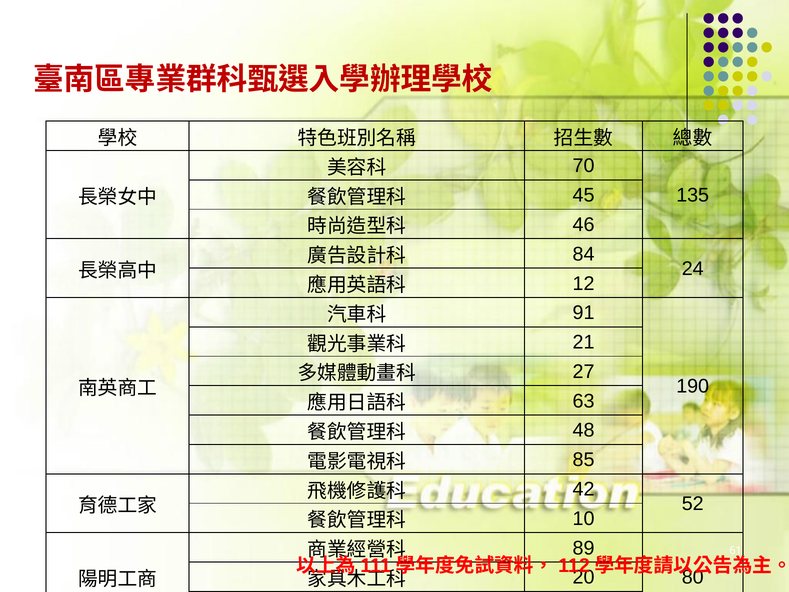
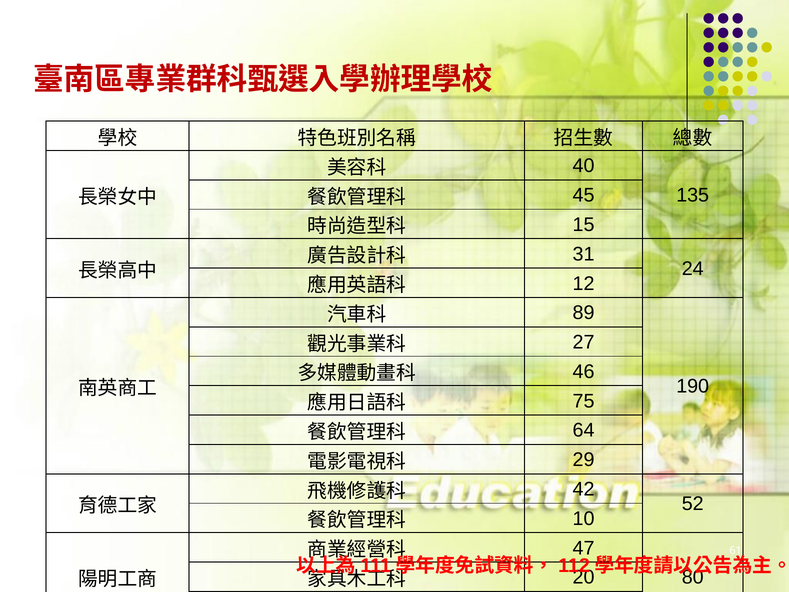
70: 70 -> 40 (584, 166)
46: 46 -> 15 (584, 225)
84: 84 -> 31 (584, 254)
91: 91 -> 89 (584, 313)
21: 21 -> 27 (584, 342)
27: 27 -> 46 (584, 372)
63: 63 -> 75 (584, 401)
48: 48 -> 64 (584, 430)
85: 85 -> 29 (584, 460)
89: 89 -> 47 (584, 548)
